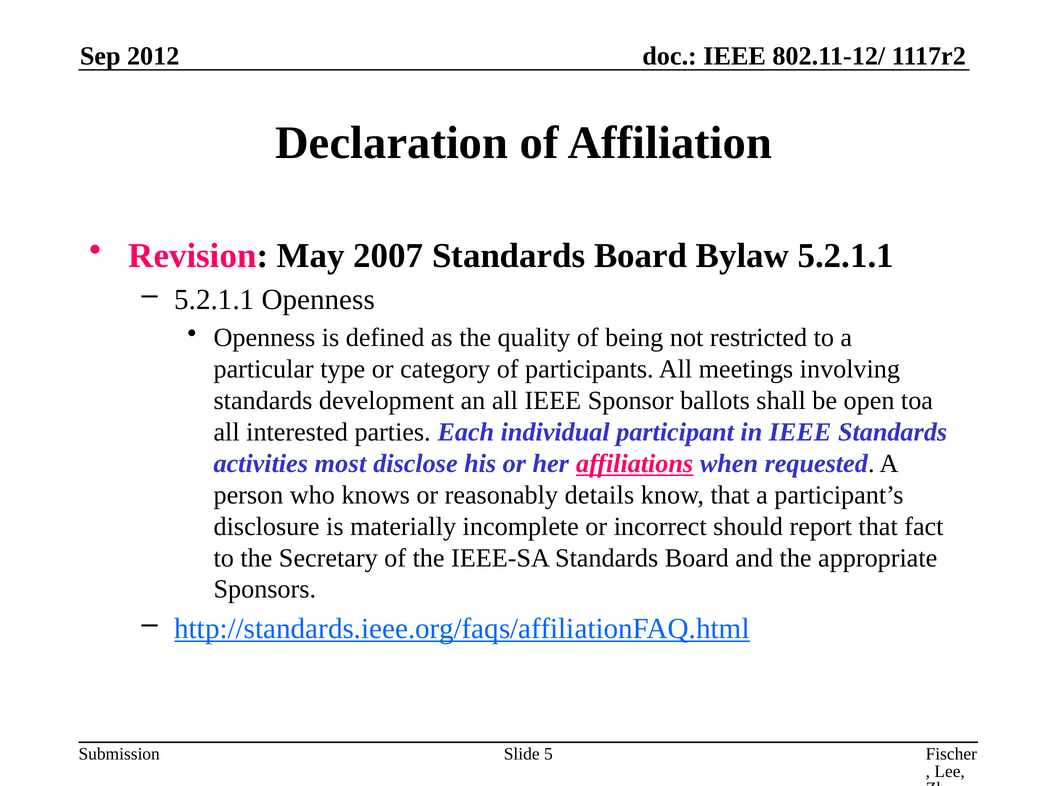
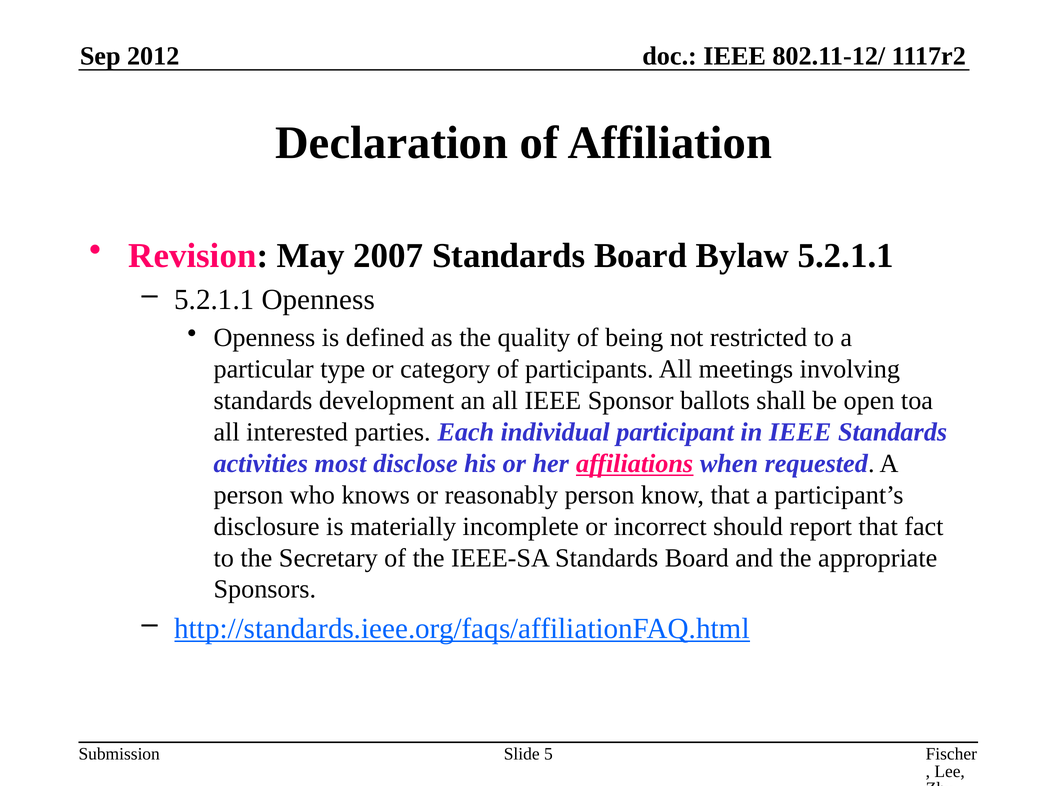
reasonably details: details -> person (600, 495)
